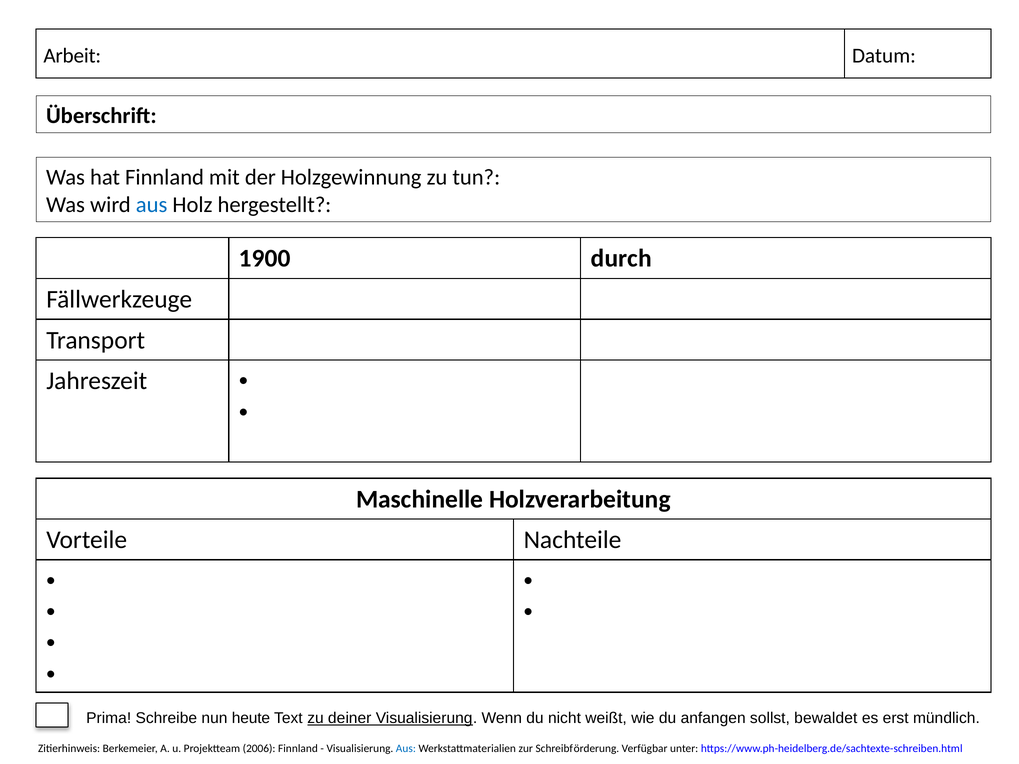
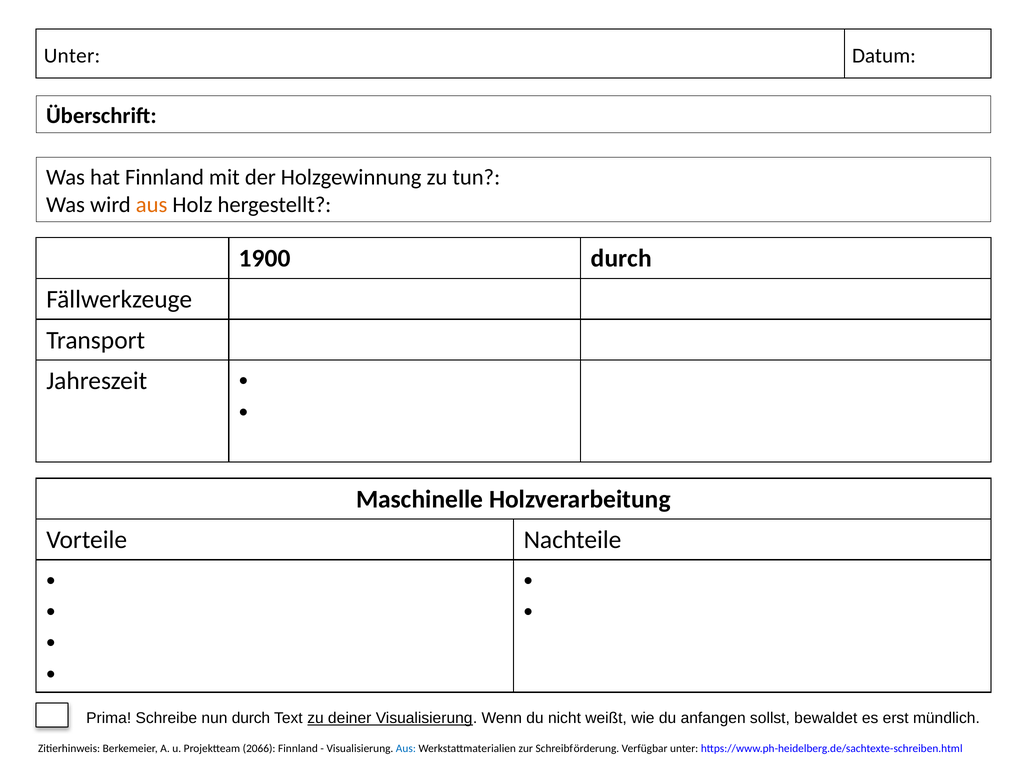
Arbeit: Arbeit -> Unter (72, 56)
aus colour: blue -> orange (152, 205)
nun heute: heute -> durch (251, 719)
2006: 2006 -> 2066 (259, 749)
